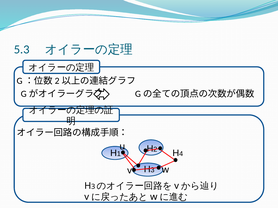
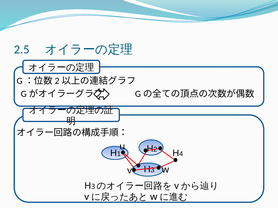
5.3: 5.3 -> 2.5 (22, 50)
